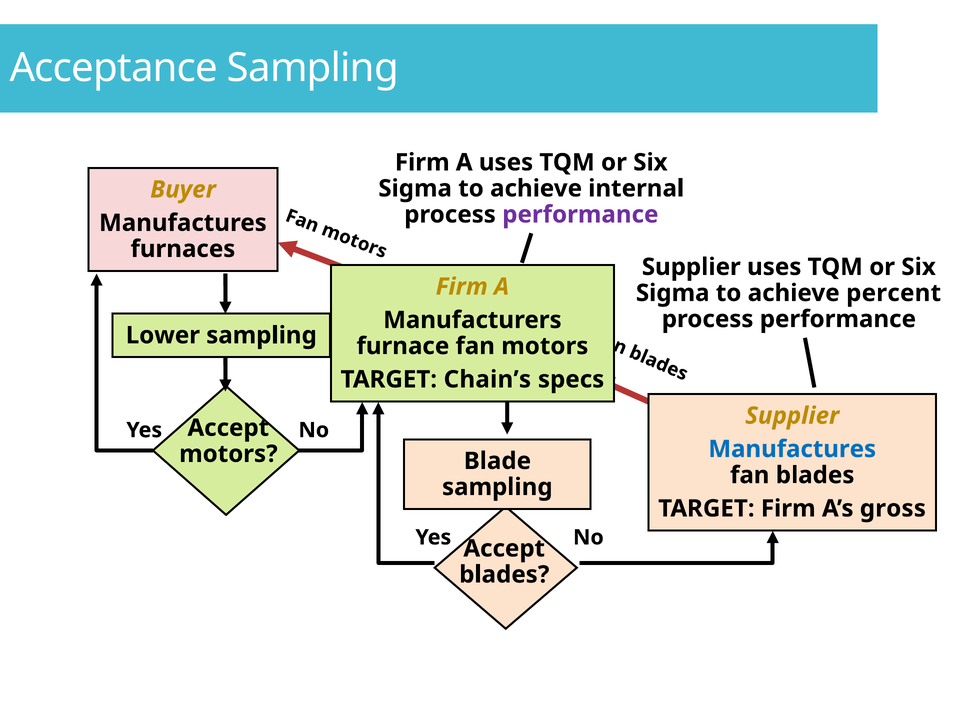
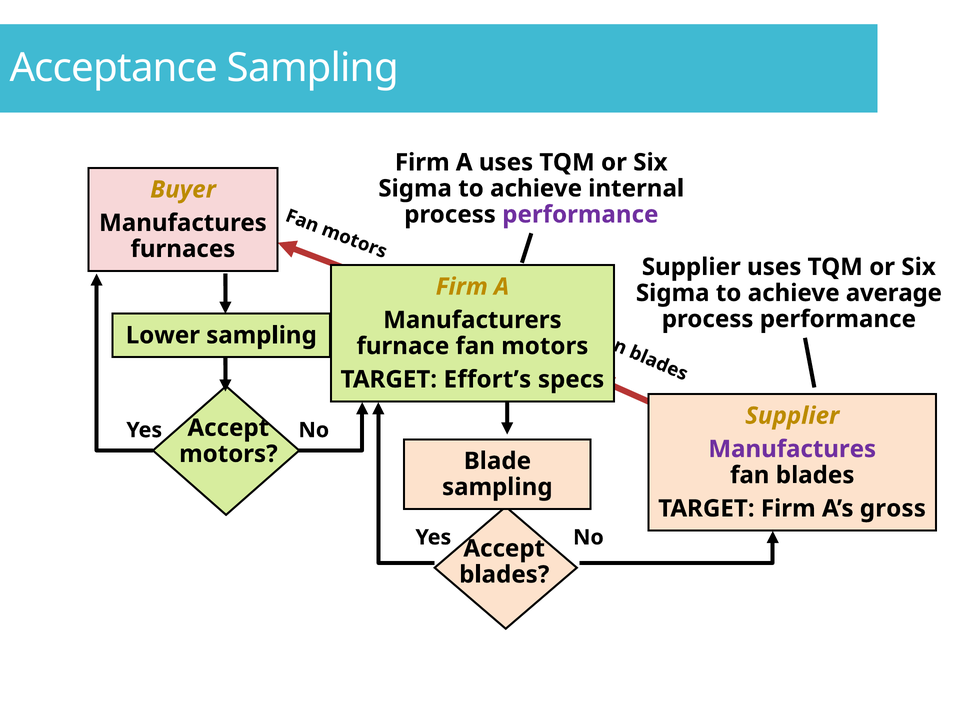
percent: percent -> average (894, 293)
Chain’s: Chain’s -> Effort’s (487, 380)
Manufactures colour: blue -> purple (792, 449)
